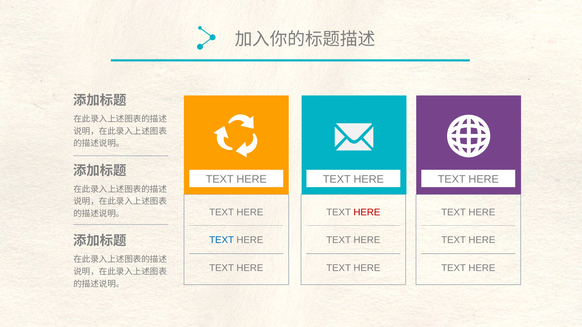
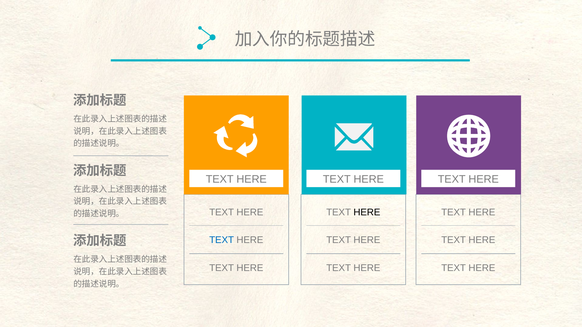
HERE colour: red -> black (367, 213)
